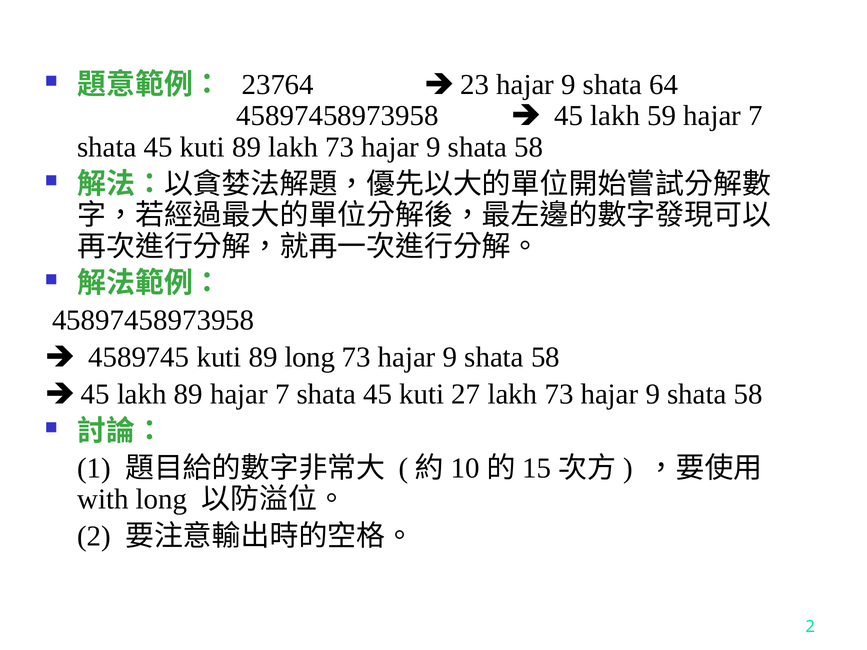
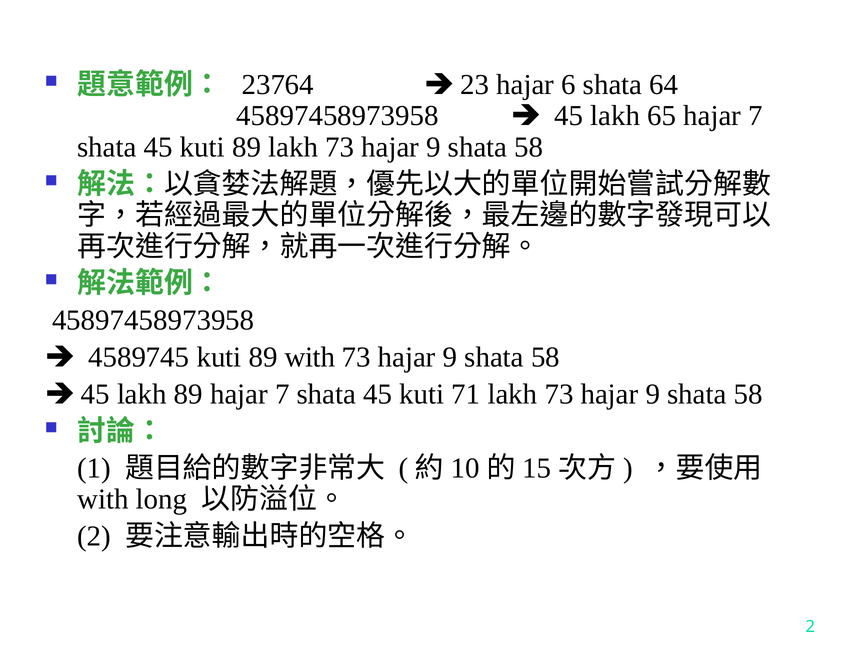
23 hajar 9: 9 -> 6 (568, 85)
59: 59 -> 65 (662, 116)
89 long: long -> with (310, 357)
27: 27 -> 71 (466, 394)
